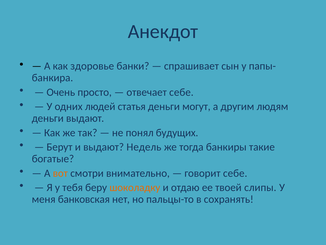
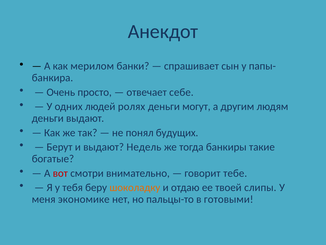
здоровье: здоровье -> мерилом (92, 66)
статья: статья -> ролях (132, 106)
вот colour: orange -> red (60, 173)
говорит себе: себе -> тебе (235, 173)
банковская: банковская -> экономике (84, 199)
сохранять: сохранять -> готовыми (229, 199)
